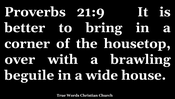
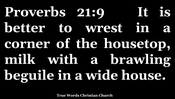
bring: bring -> wrest (104, 28)
over: over -> milk (20, 59)
